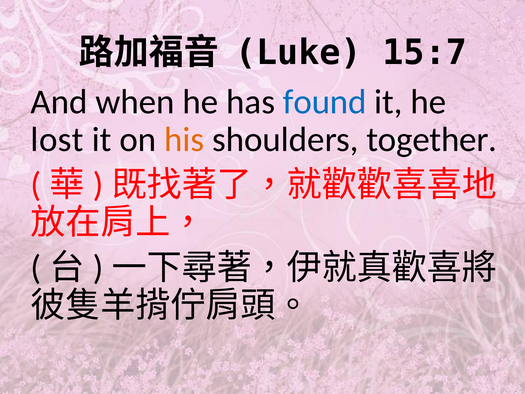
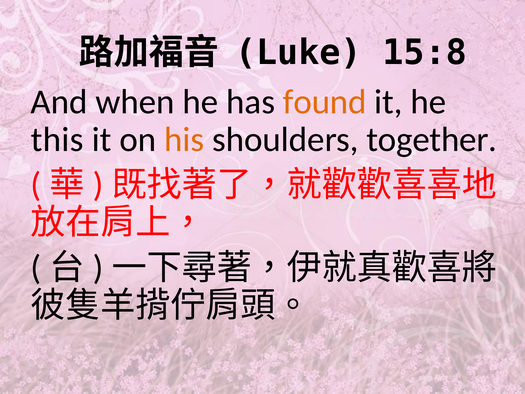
15:7: 15:7 -> 15:8 (425, 53)
found colour: blue -> orange (325, 102)
lost: lost -> this (57, 140)
